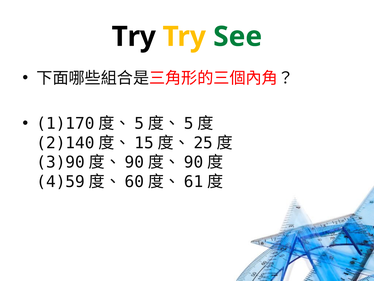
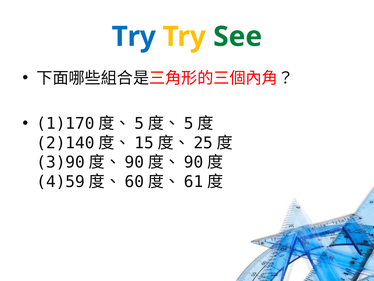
Try colour: black -> blue (134, 37)
